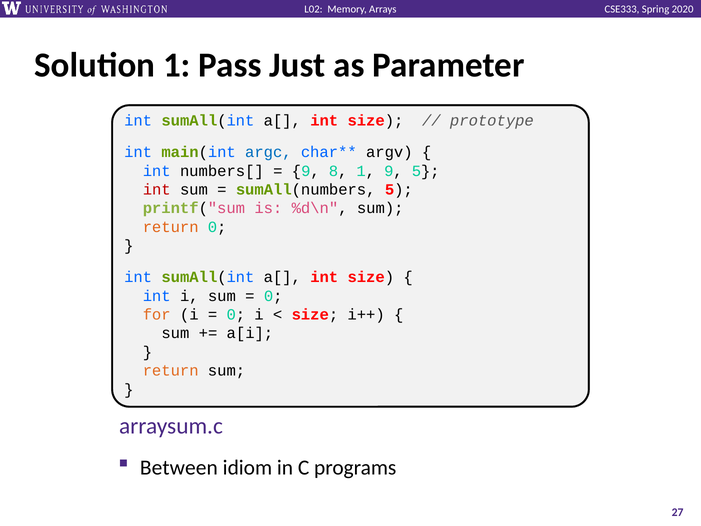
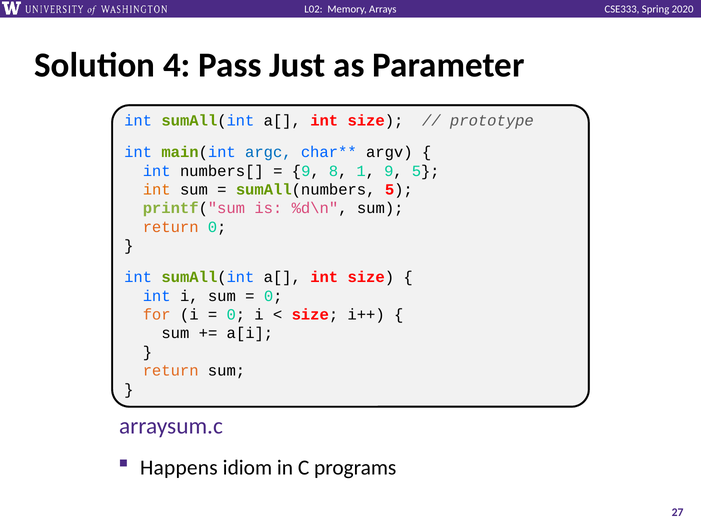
Solution 1: 1 -> 4 (177, 65)
int colour: red -> orange (157, 190)
Between: Between -> Happens (179, 467)
